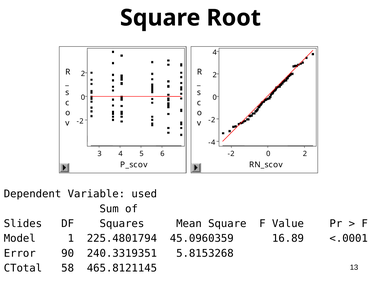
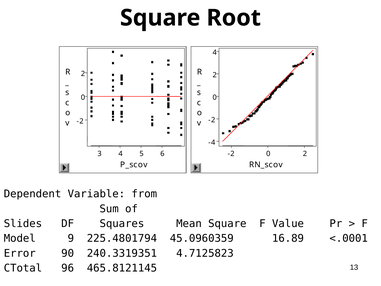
used: used -> from (144, 194)
1: 1 -> 9 (71, 238)
5.8153268: 5.8153268 -> 4.7125823 (205, 253)
58: 58 -> 96 (68, 268)
